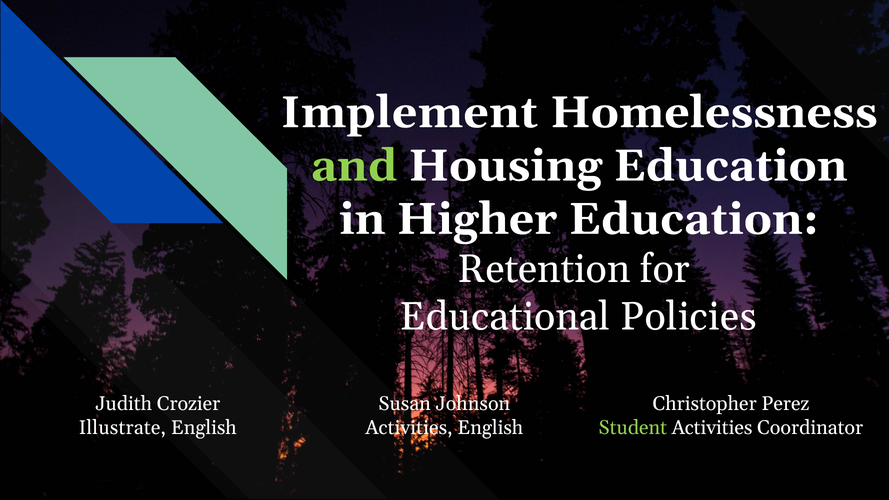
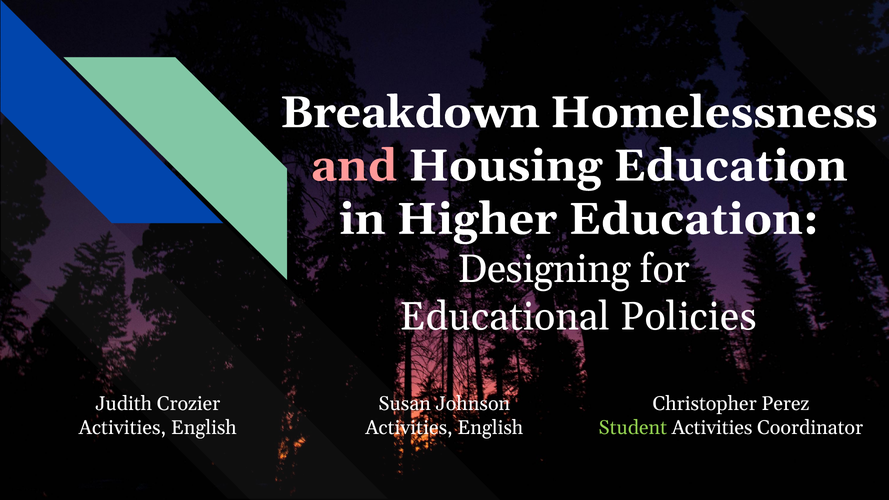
Implement: Implement -> Breakdown (410, 113)
and colour: light green -> pink (354, 166)
Retention: Retention -> Designing (544, 269)
Illustrate: Illustrate -> Activities (122, 428)
